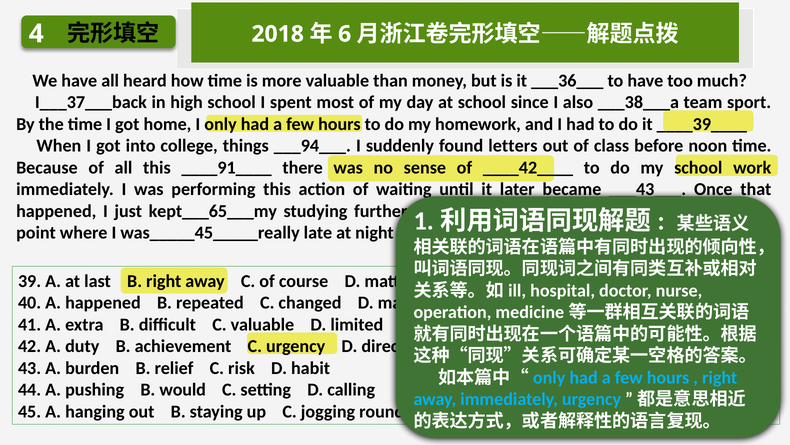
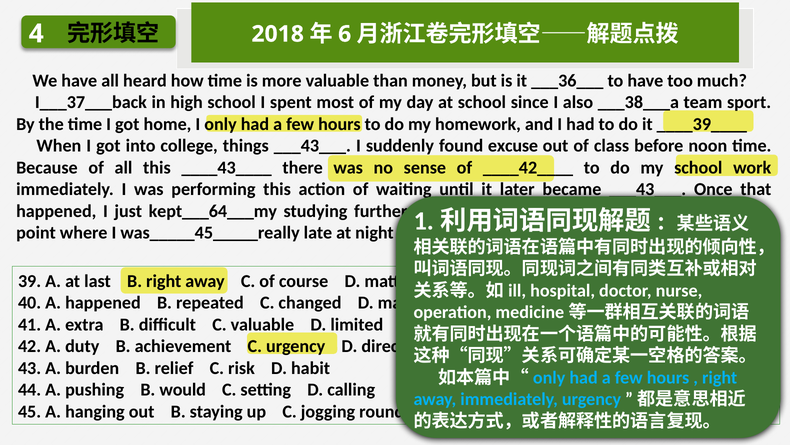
things ___94___: ___94___ -> ___43___ (312, 146)
letters: letters -> excuse (513, 146)
____91____: ____91____ -> ____43____ (227, 167)
kept___65___my: kept___65___my -> kept___64___my (213, 211)
